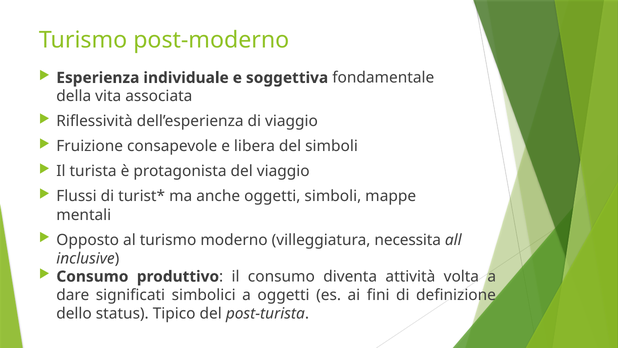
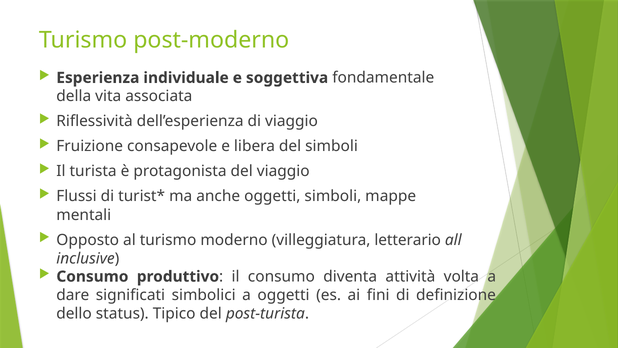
necessita: necessita -> letterario (408, 240)
